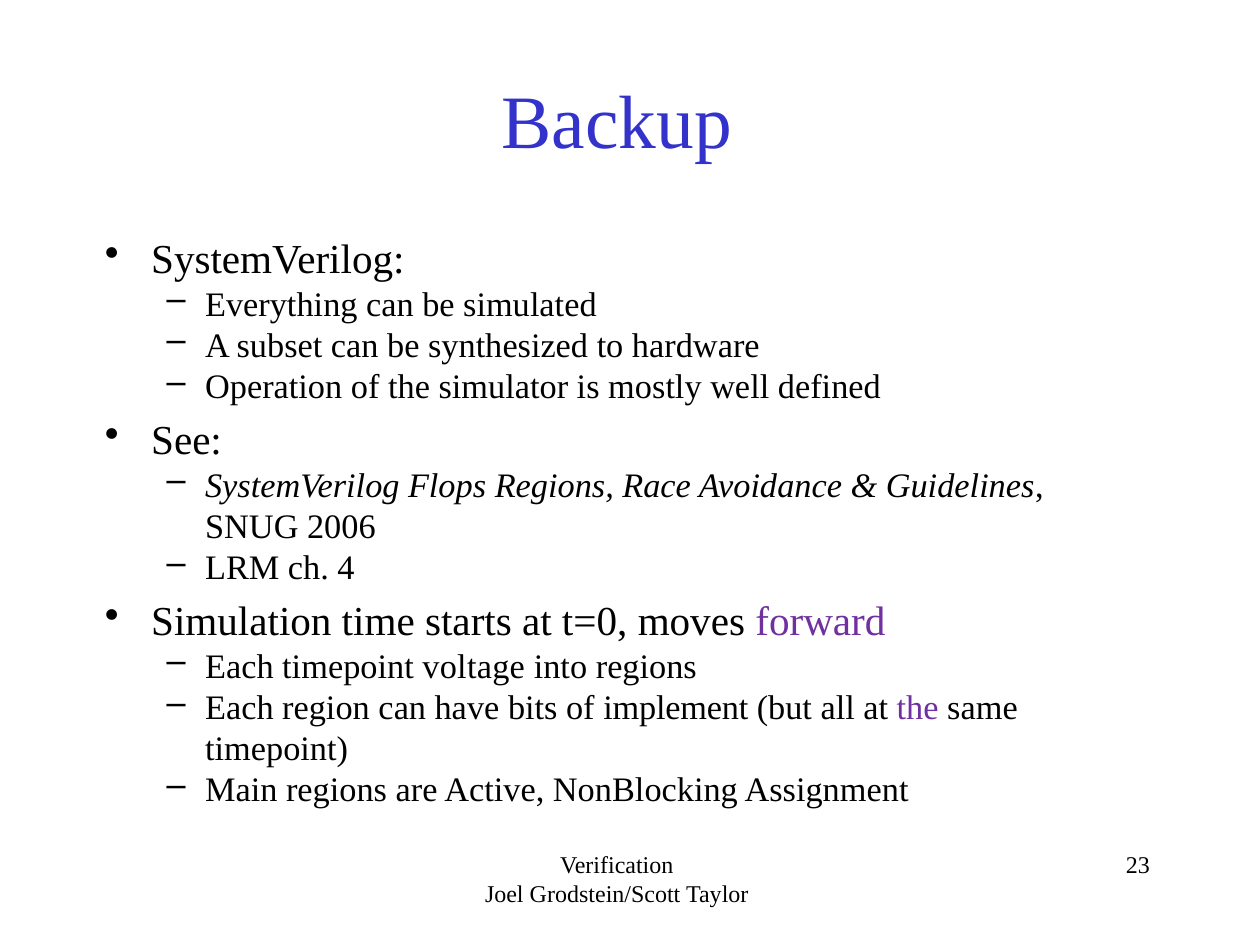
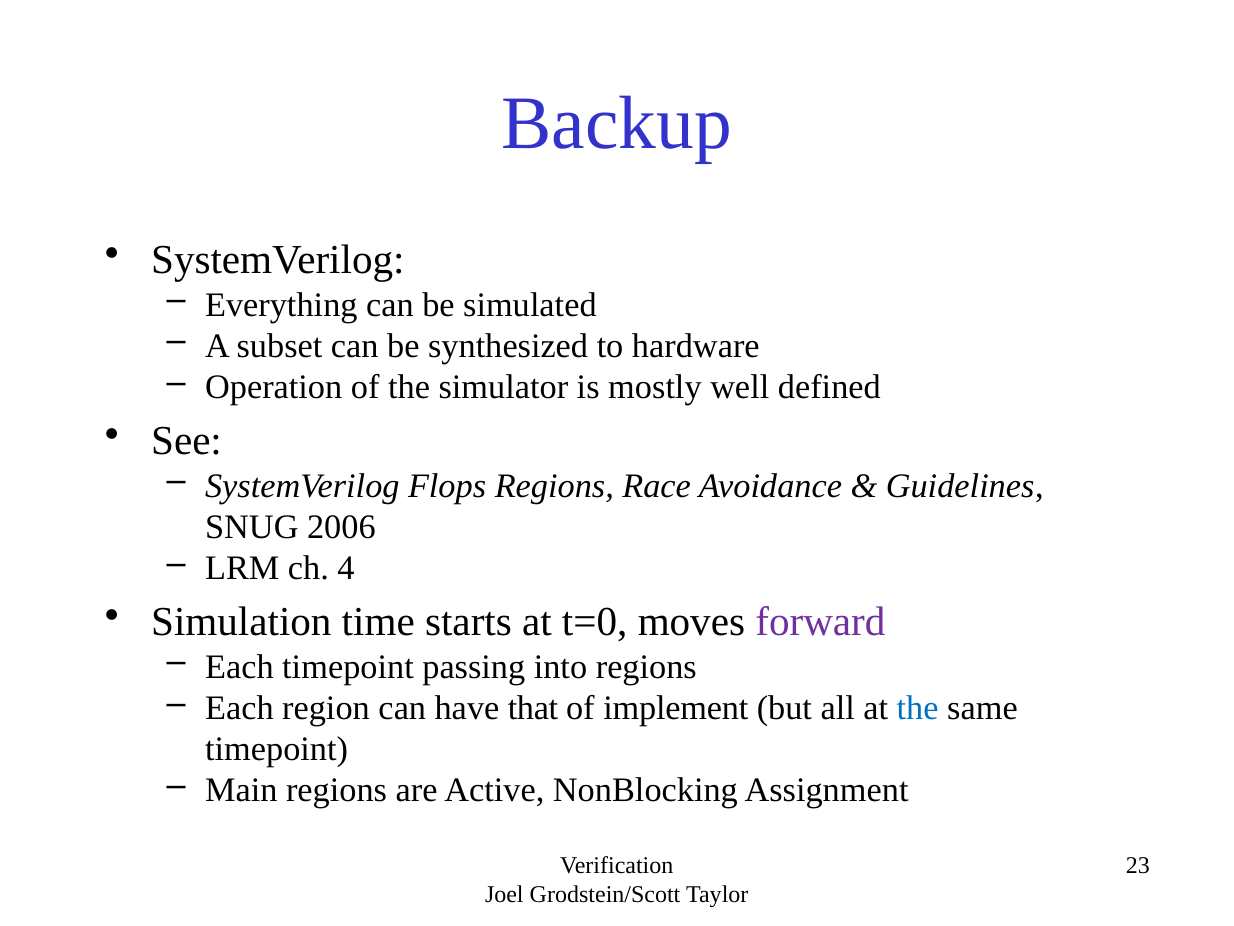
voltage: voltage -> passing (474, 667)
bits: bits -> that (533, 708)
the colour: purple -> blue (918, 708)
